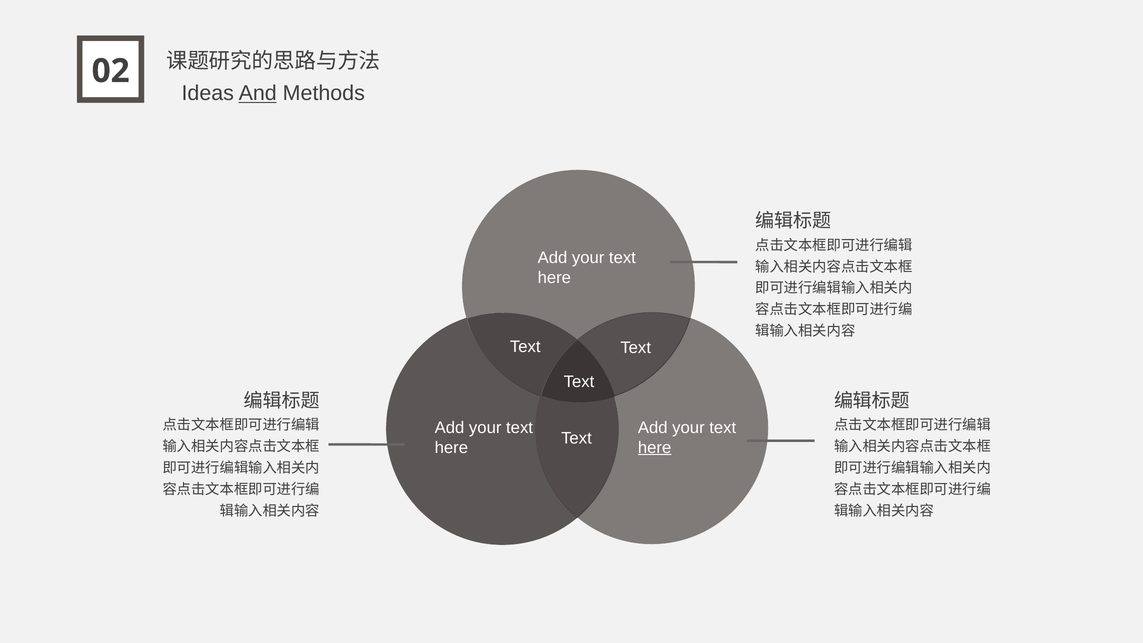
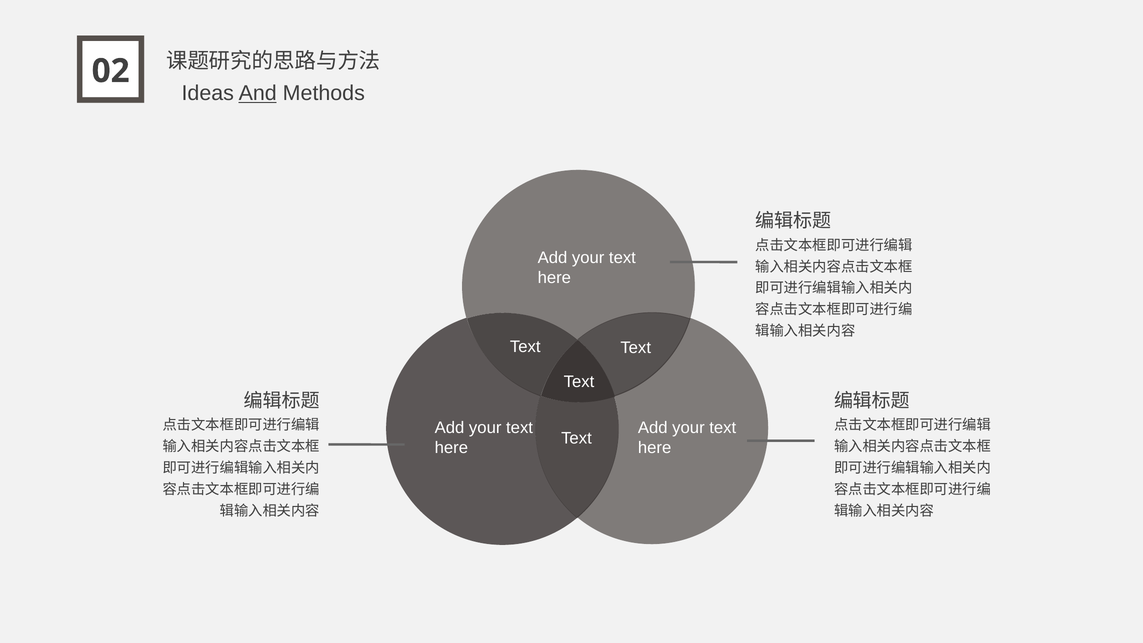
here underline: present -> none (655, 448)
